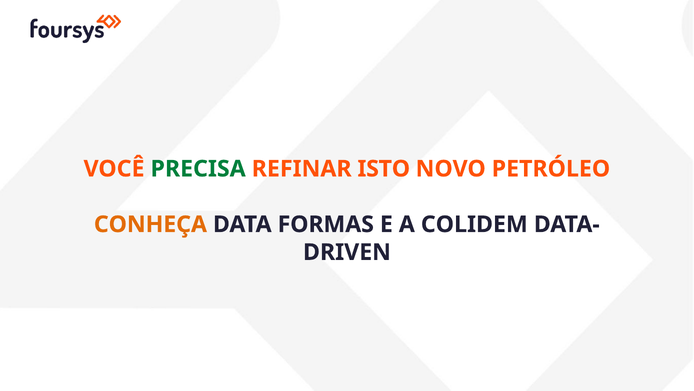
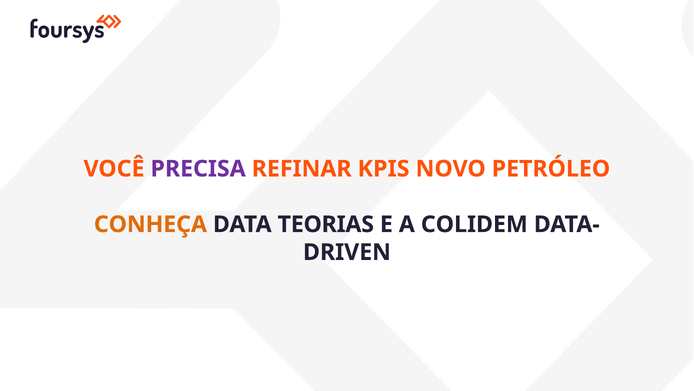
PRECISA colour: green -> purple (198, 169)
ISTO: ISTO -> KPIS (384, 169)
FORMAS: FORMAS -> TEORIAS (326, 224)
